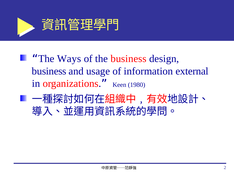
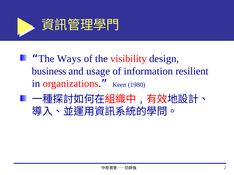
the business: business -> visibility (129, 59)
external: external -> resilient (192, 71)
